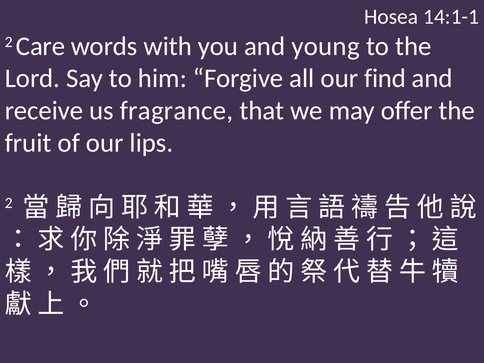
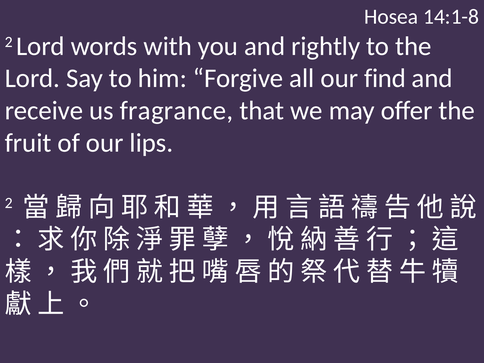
14:1-1: 14:1-1 -> 14:1-8 (451, 17)
2 Care: Care -> Lord (40, 46)
young: young -> rightly (326, 46)
